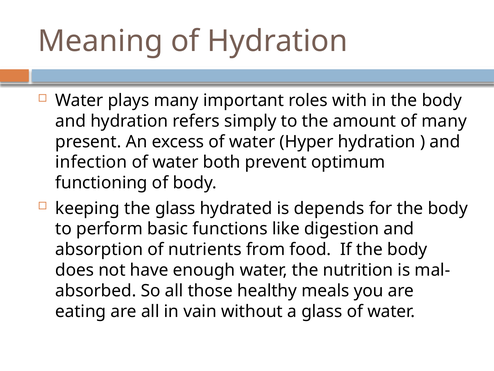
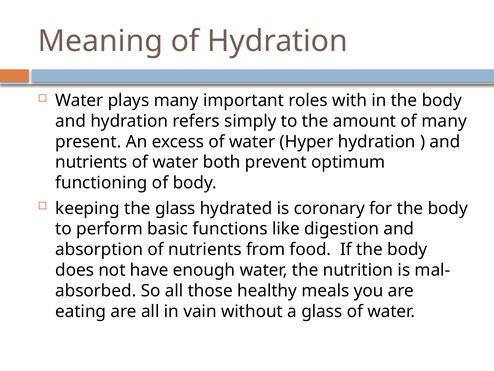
infection: infection -> nutrients (91, 162)
depends: depends -> coronary (329, 208)
